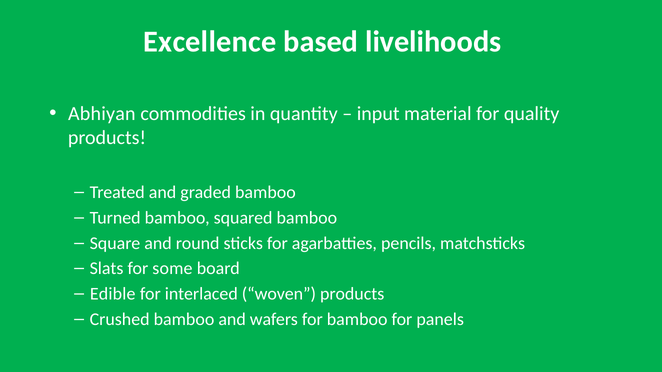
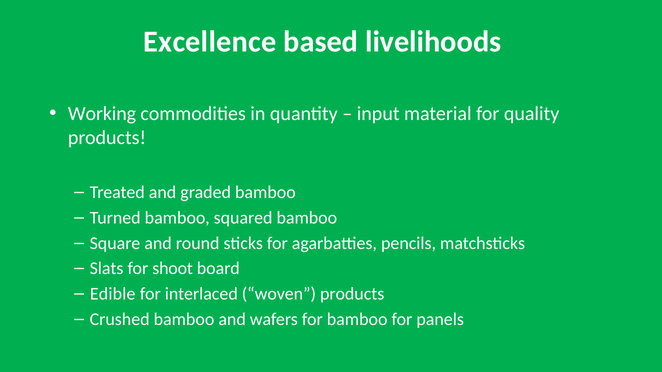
Abhiyan: Abhiyan -> Working (102, 114)
some: some -> shoot (173, 269)
